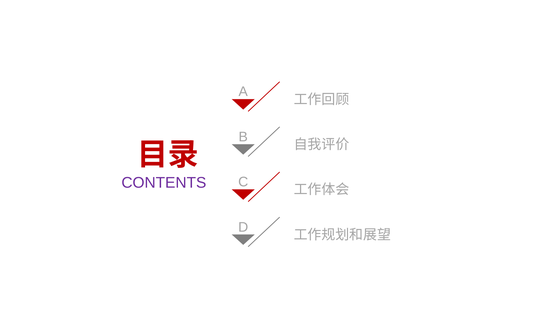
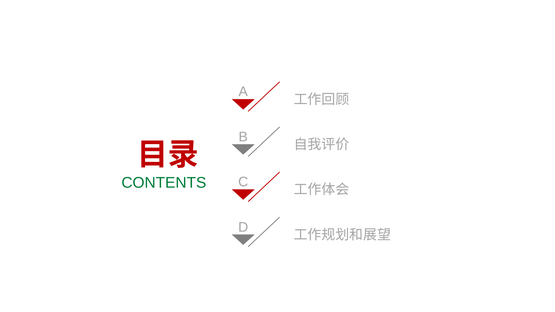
CONTENTS colour: purple -> green (164, 183)
